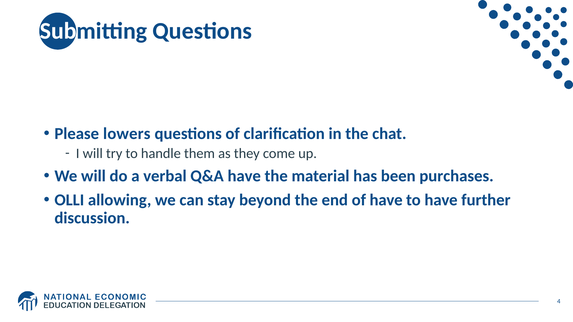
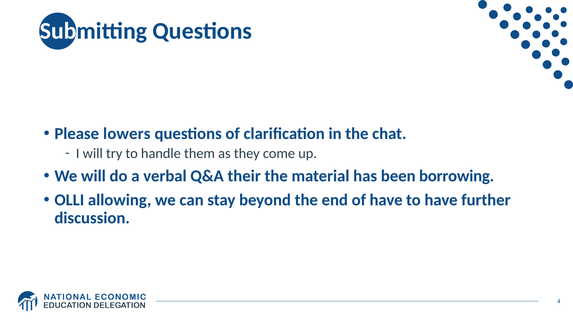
Q&A have: have -> their (244, 176)
purchases: purchases -> borrowing (457, 176)
